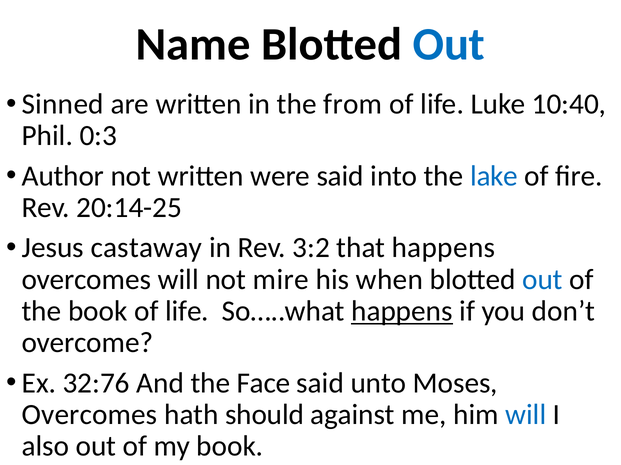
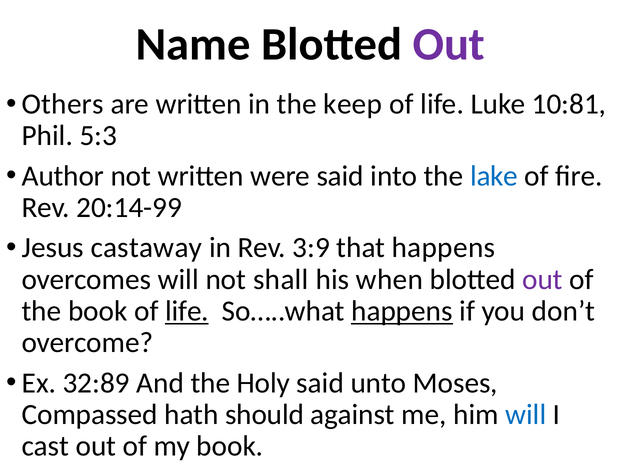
Out colour: blue -> purple (449, 45)
Sinned: Sinned -> Others (63, 104)
from: from -> keep (353, 104)
10:40: 10:40 -> 10:81 (569, 104)
0:3: 0:3 -> 5:3 (98, 136)
20:14-25: 20:14-25 -> 20:14-99 (129, 208)
3:2: 3:2 -> 3:9 (311, 248)
mire: mire -> shall (281, 280)
out colour: blue -> purple (542, 280)
life underline: none -> present (187, 312)
32:76: 32:76 -> 32:89 (96, 384)
Face: Face -> Holy (263, 384)
Overcomes: Overcomes -> Compassed (90, 415)
also: also -> cast (45, 447)
